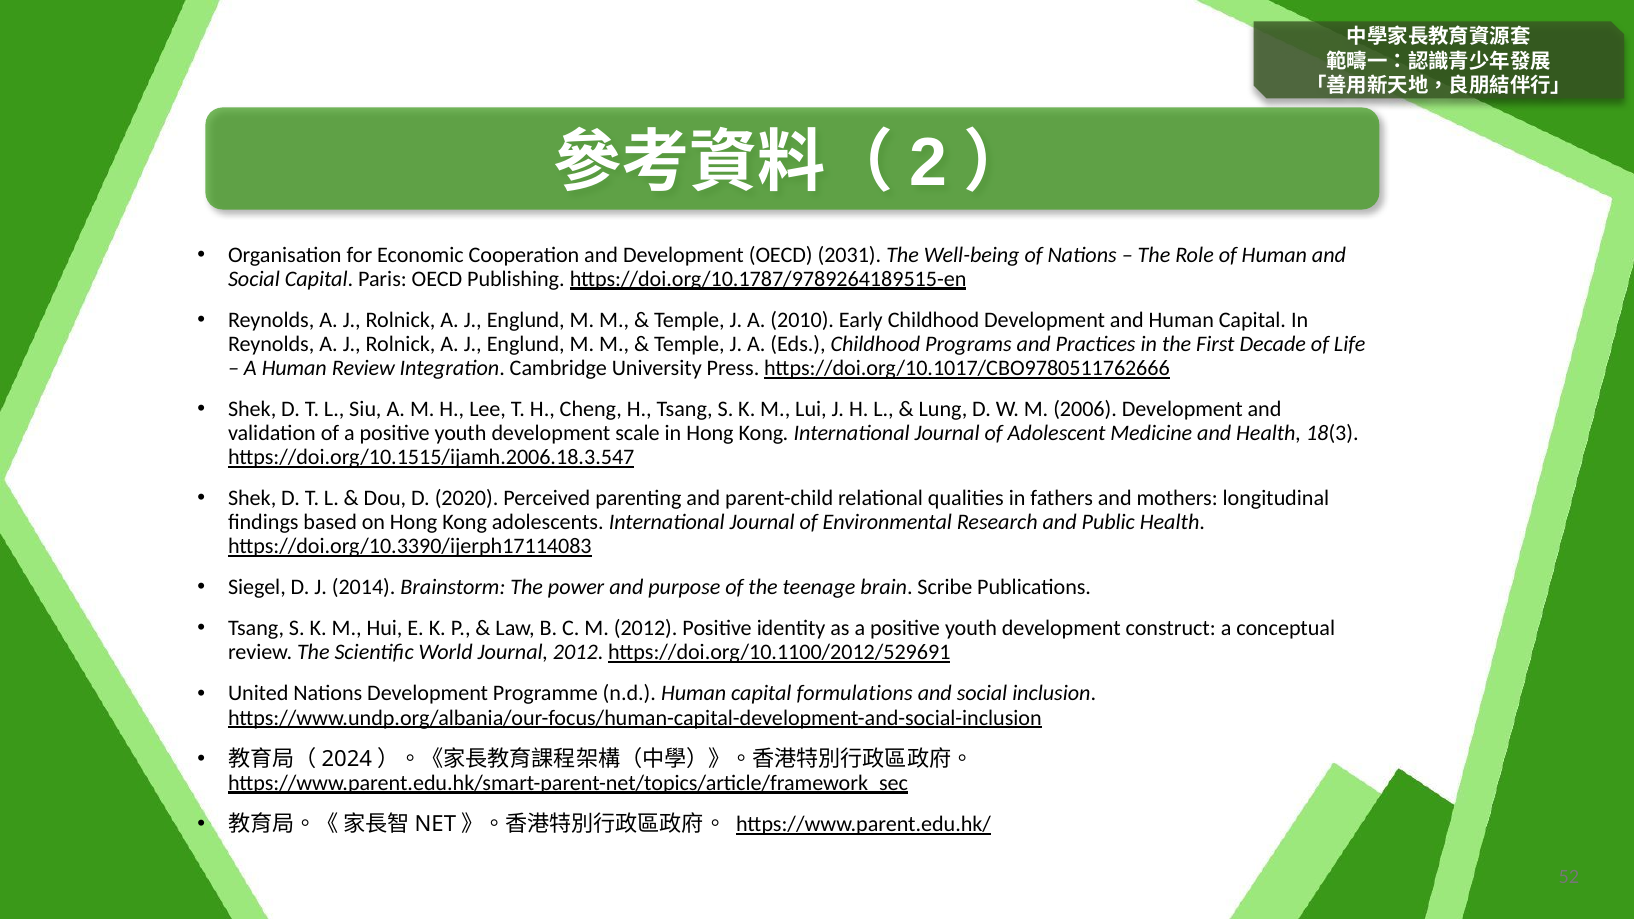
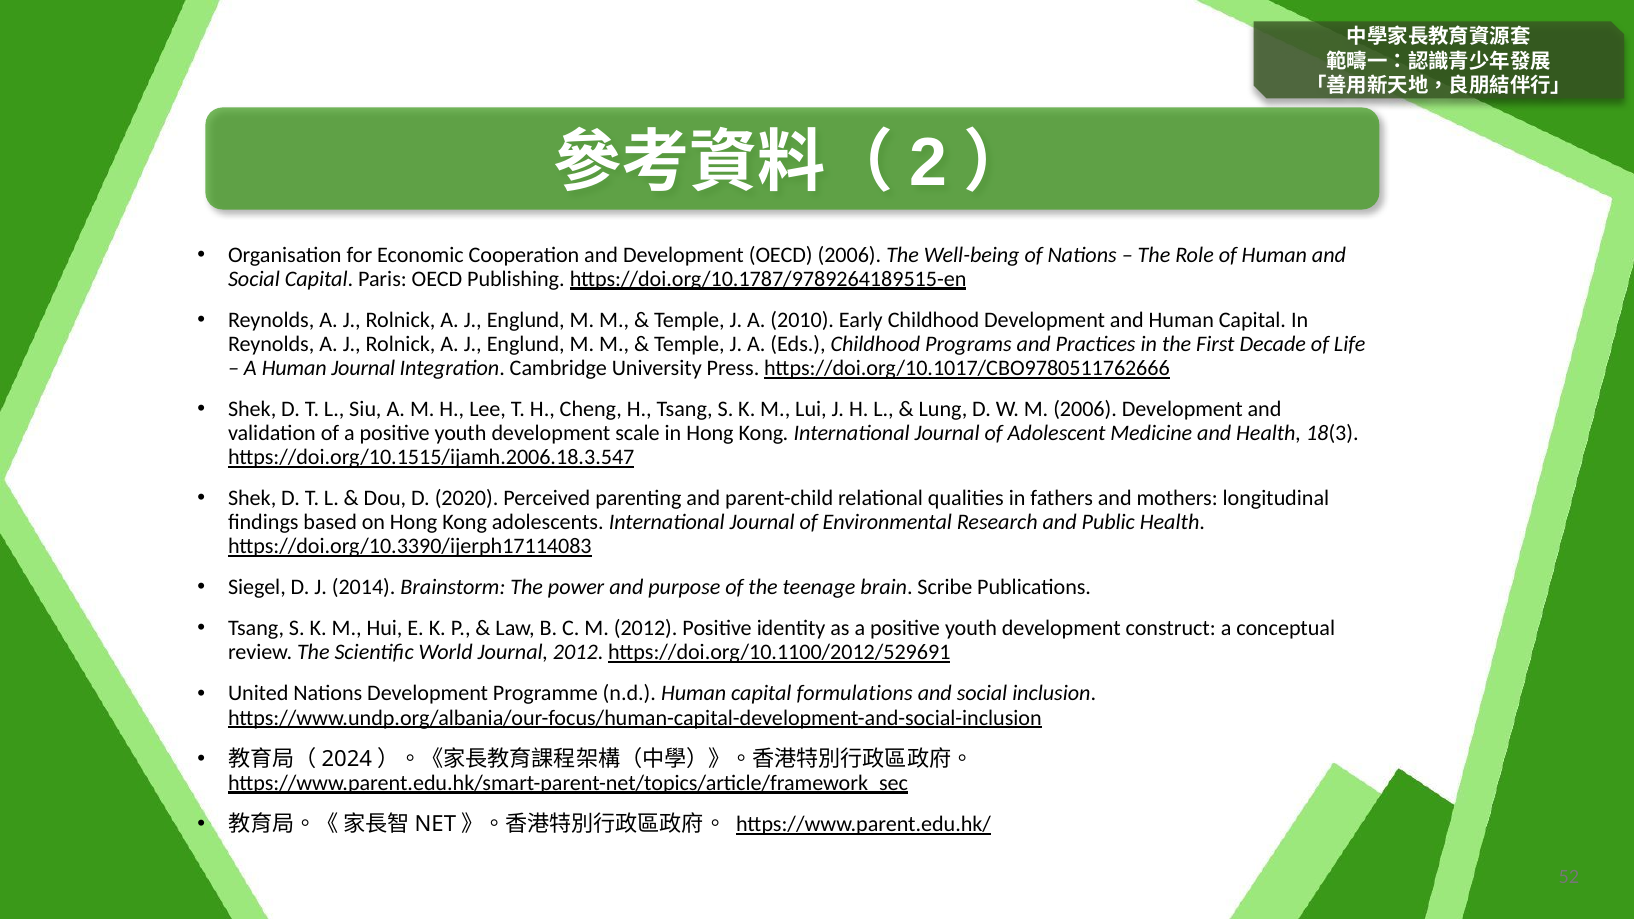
OECD 2031: 2031 -> 2006 (849, 255)
Human Review: Review -> Journal (363, 368)
